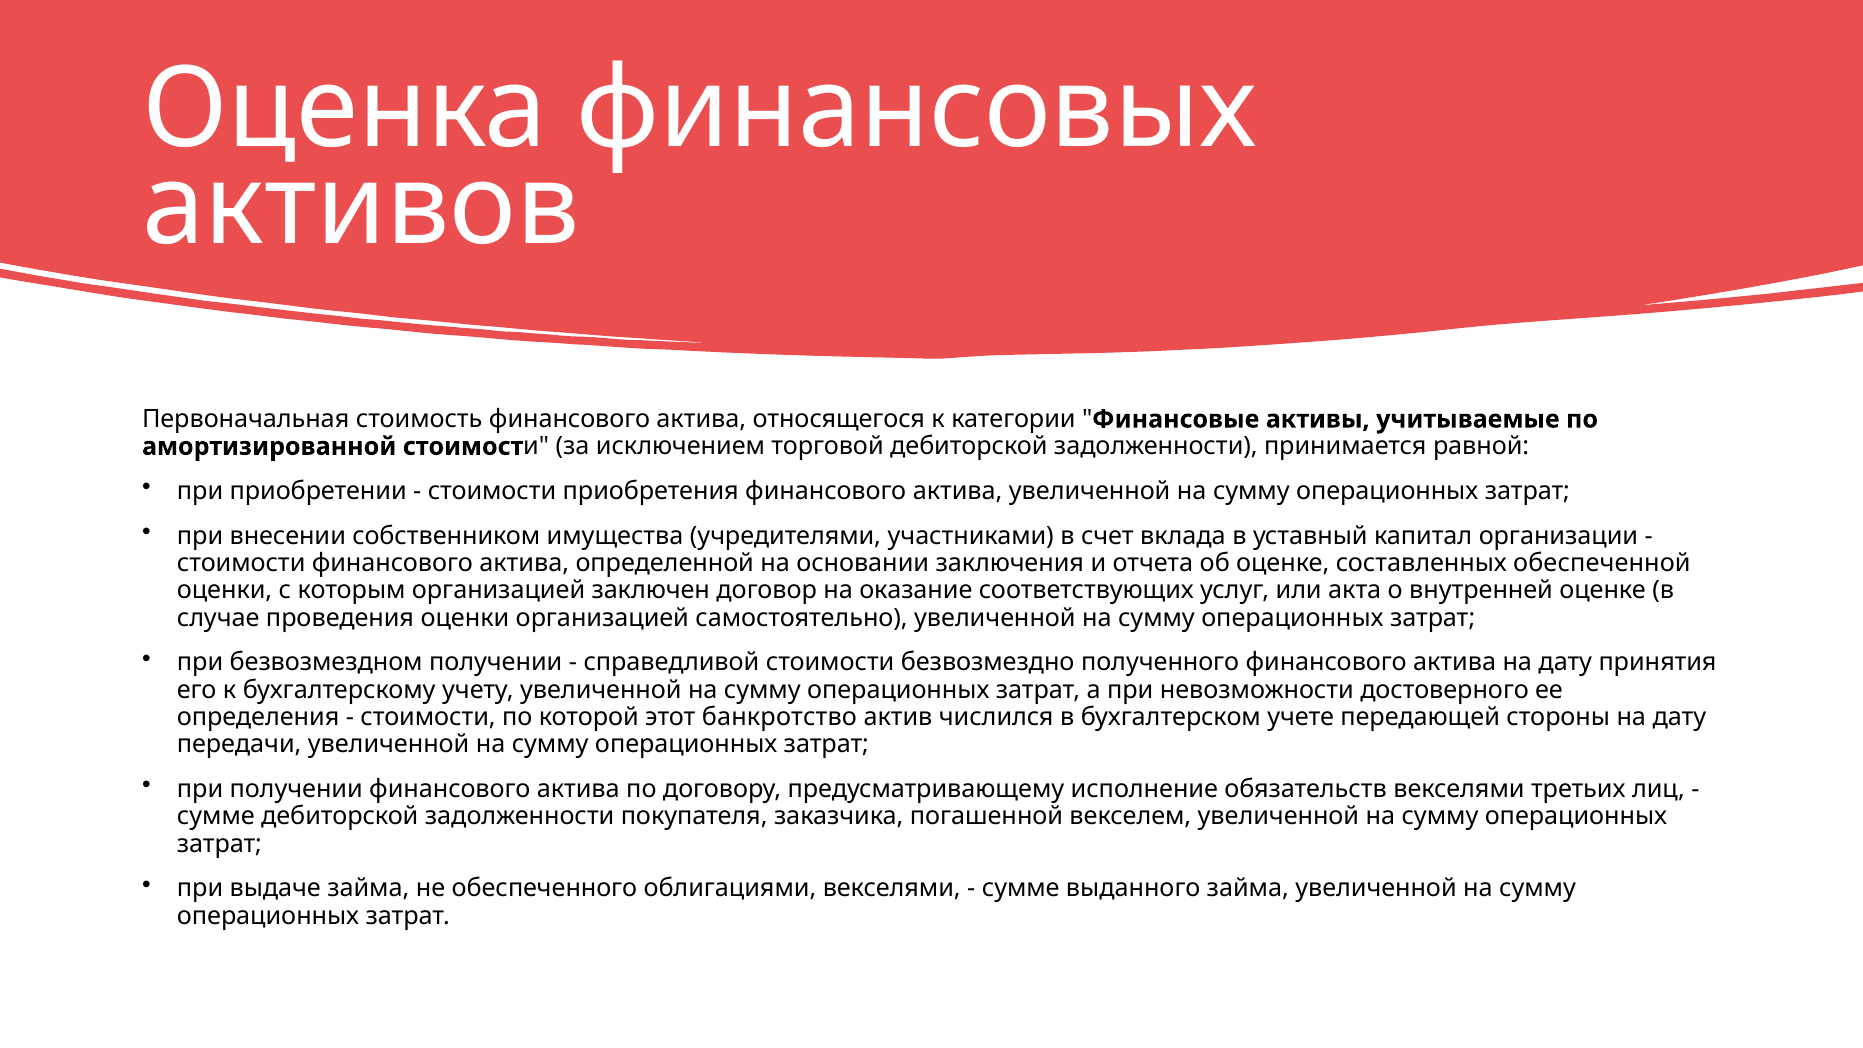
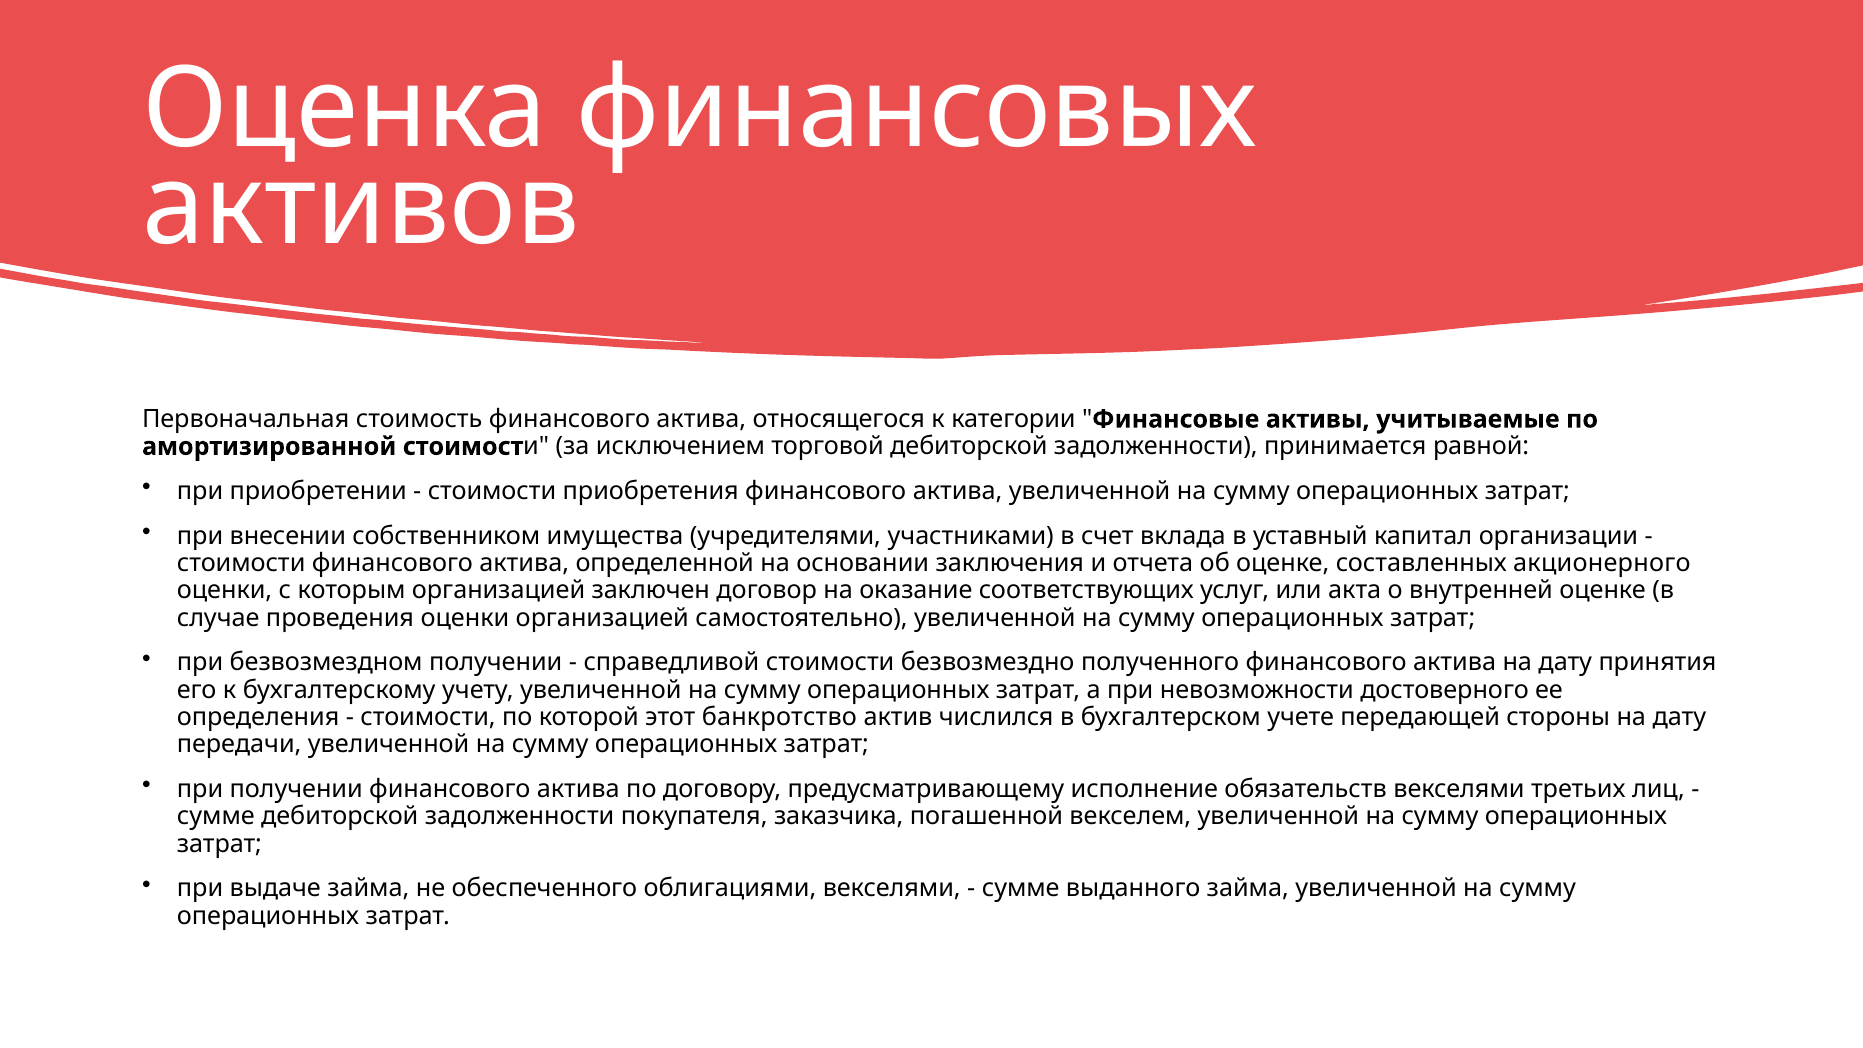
обеспеченной: обеспеченной -> акционерного (1602, 563)
